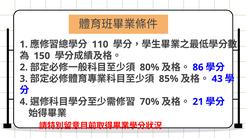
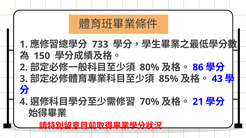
110: 110 -> 733 (100, 44)
